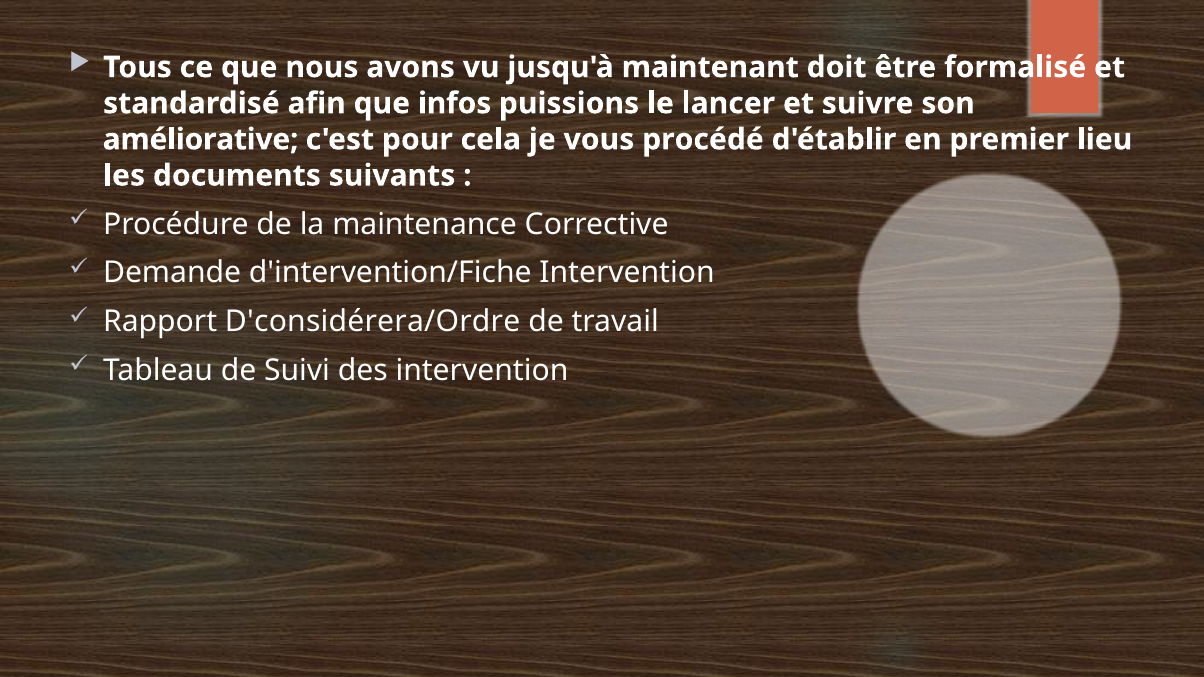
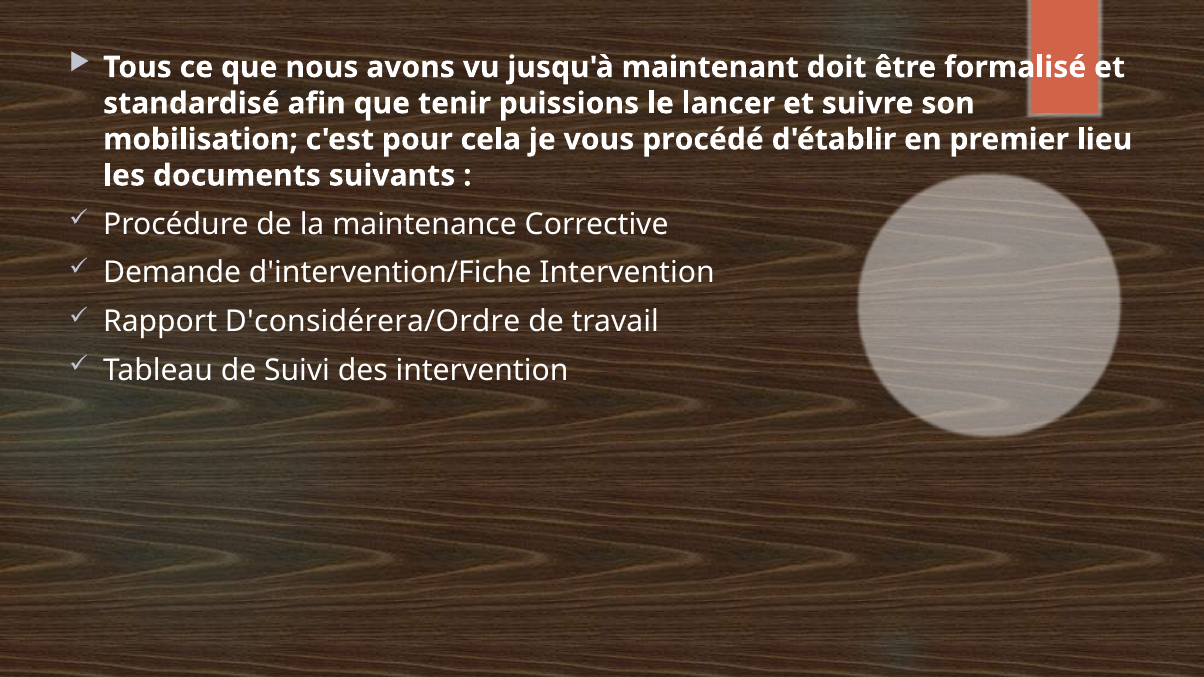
infos: infos -> tenir (455, 103)
améliorative: améliorative -> mobilisation (201, 140)
